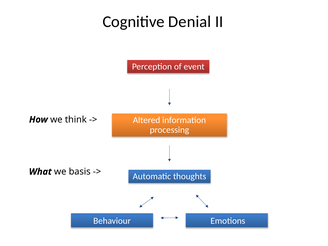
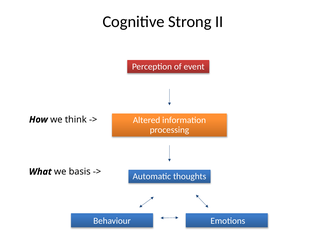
Denial: Denial -> Strong (190, 22)
